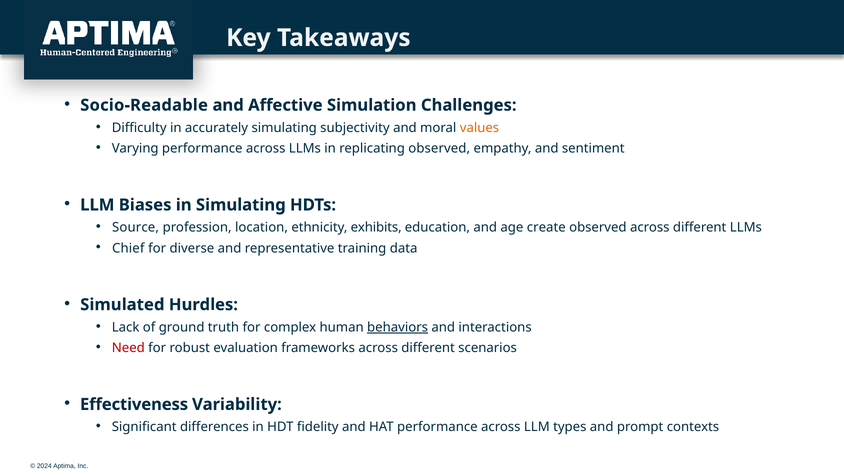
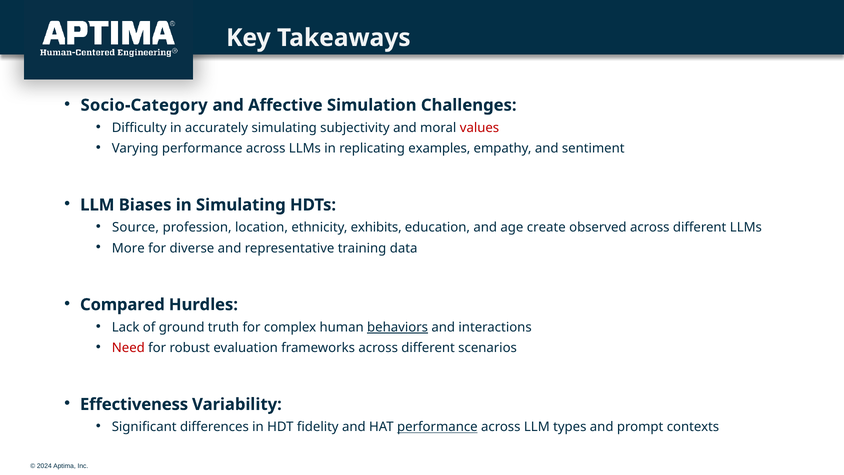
Socio-Readable: Socio-Readable -> Socio-Category (144, 105)
values colour: orange -> red (479, 128)
replicating observed: observed -> examples (439, 148)
Chief: Chief -> More (128, 248)
Simulated: Simulated -> Compared (122, 305)
performance underline: none -> present (437, 427)
